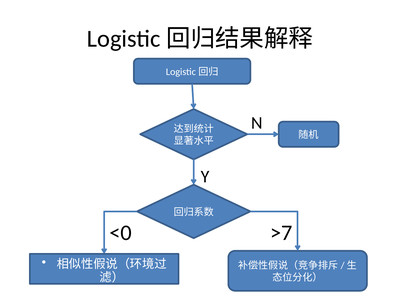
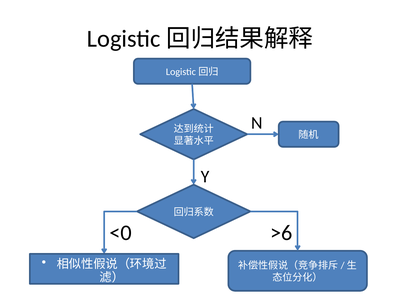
>7: >7 -> >6 (281, 233)
